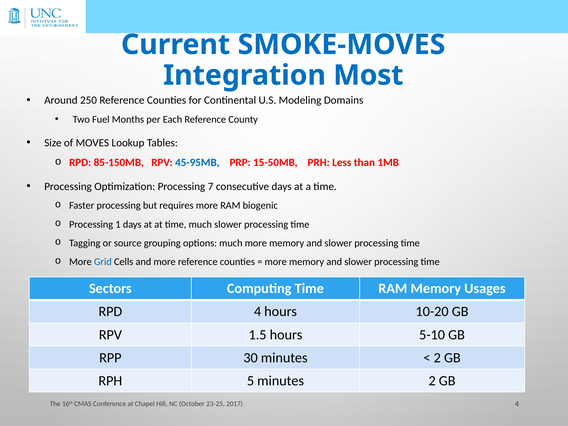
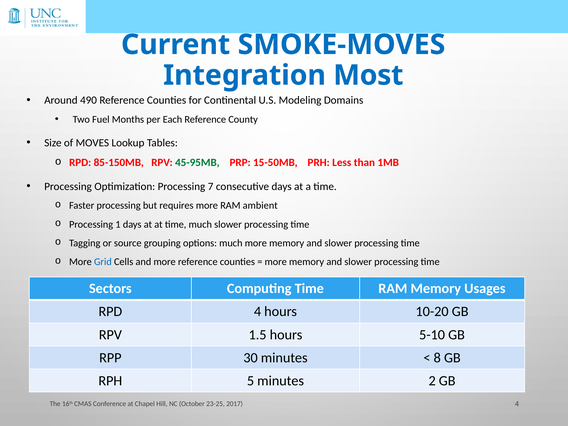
250: 250 -> 490 (88, 100)
45-95MB colour: blue -> green (197, 163)
biogenic: biogenic -> ambient (260, 206)
2: 2 -> 8 (437, 358)
